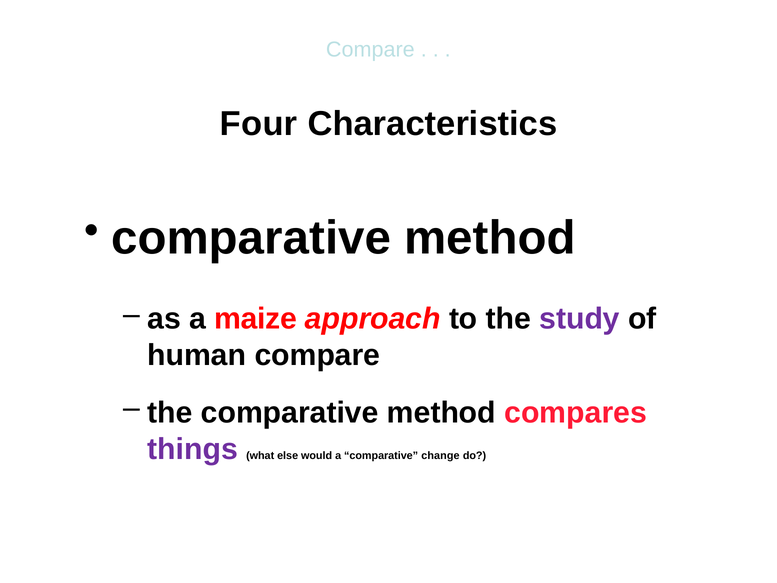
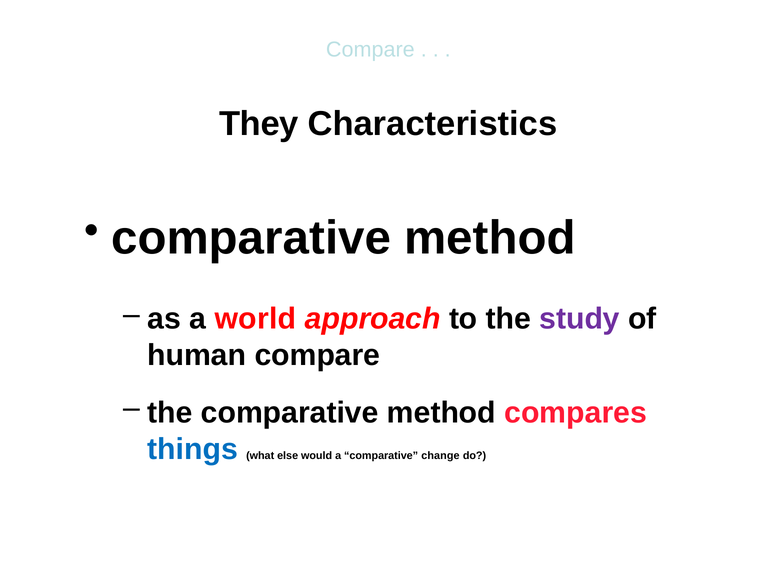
Four: Four -> They (259, 124)
maize: maize -> world (255, 319)
things colour: purple -> blue (193, 449)
